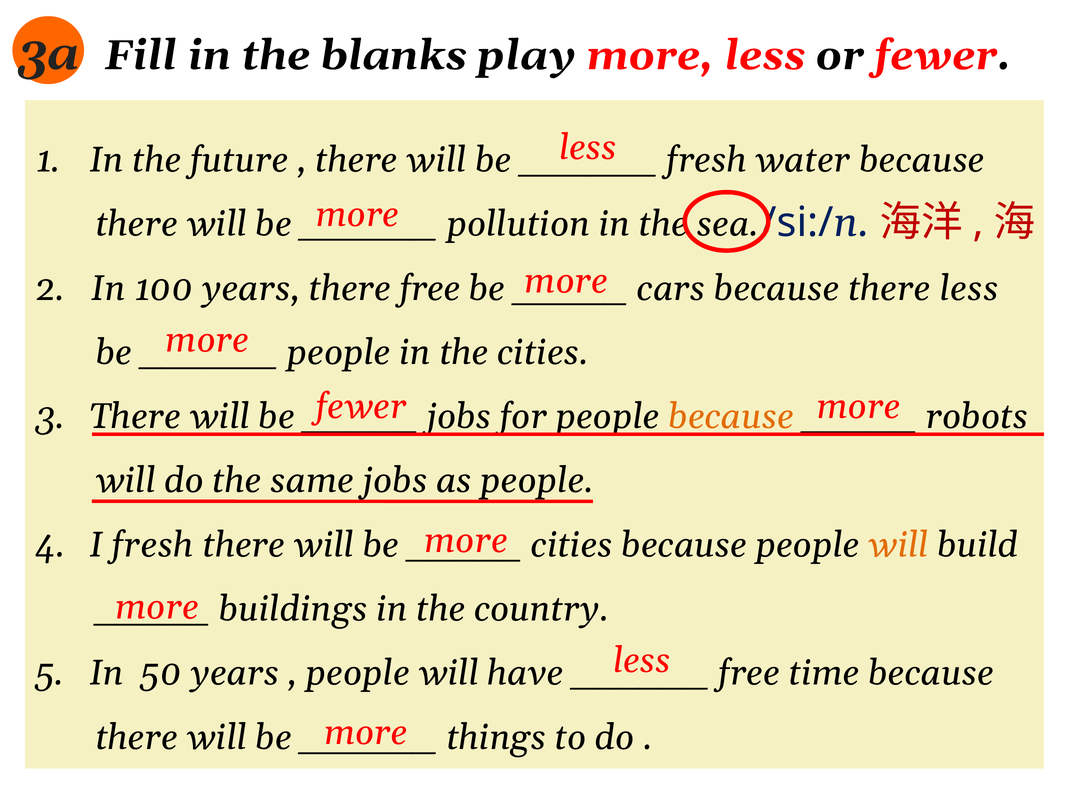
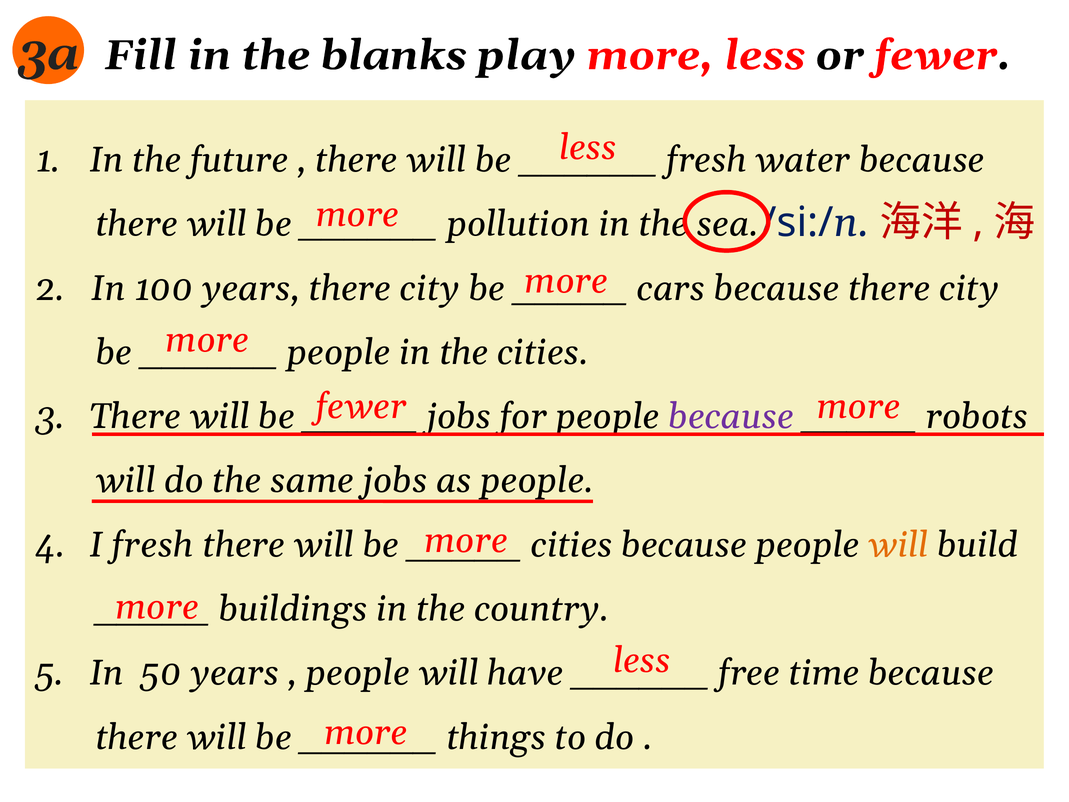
years there free: free -> city (430, 288)
because there less: less -> city (969, 288)
because colour: orange -> purple (731, 416)
